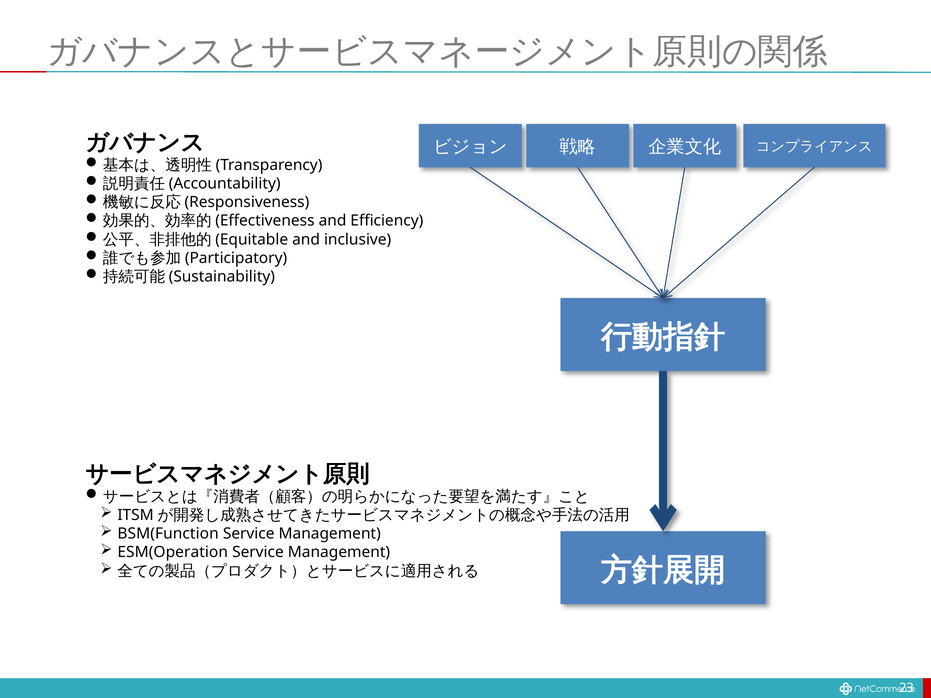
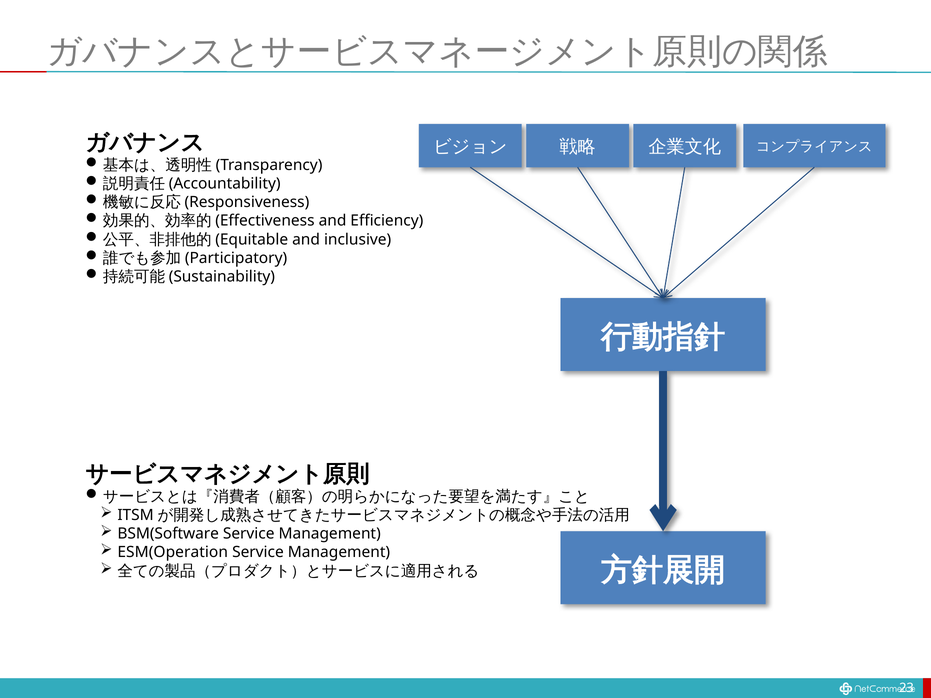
BSM(Function: BSM(Function -> BSM(Software (168, 534)
